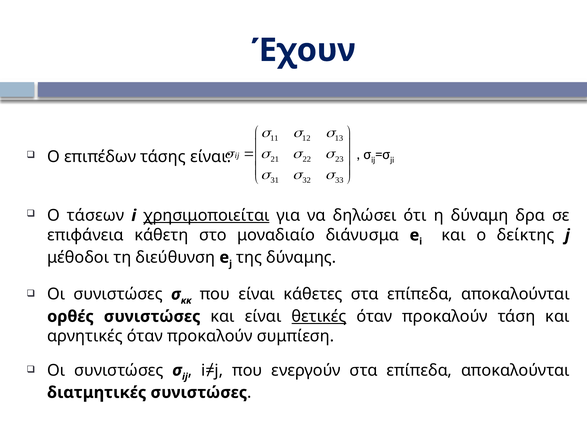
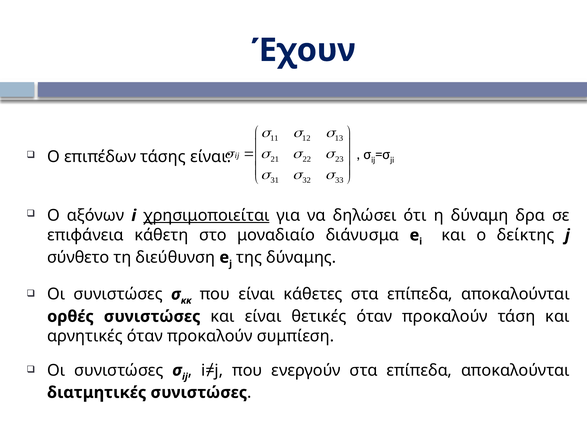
τάσεων: τάσεων -> αξόνων (96, 216)
μέθοδοι: μέθοδοι -> σύνθετο (78, 257)
θετικές underline: present -> none (319, 317)
